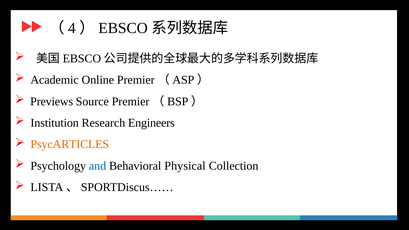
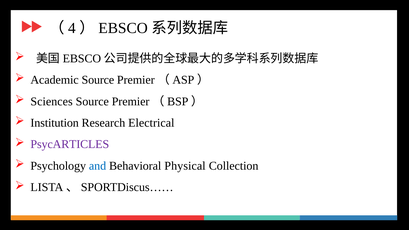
Academic Online: Online -> Source (98, 80)
Previews: Previews -> Sciences (52, 101)
Engineers: Engineers -> Electrical (151, 123)
PsycARTICLES colour: orange -> purple (70, 144)
